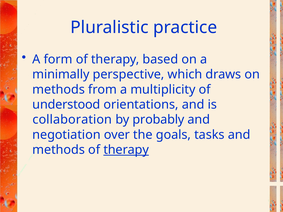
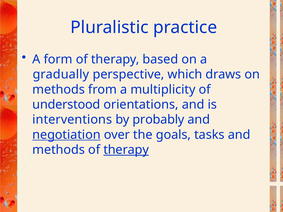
minimally: minimally -> gradually (61, 74)
collaboration: collaboration -> interventions (72, 120)
negotiation underline: none -> present (66, 135)
